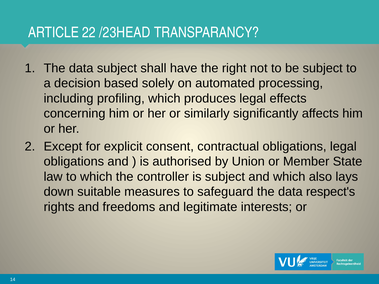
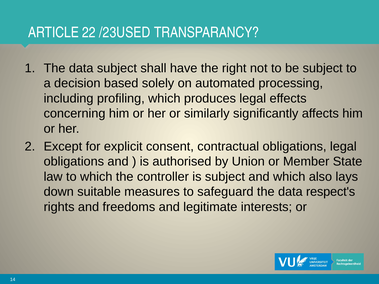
/23HEAD: /23HEAD -> /23USED (125, 32)
